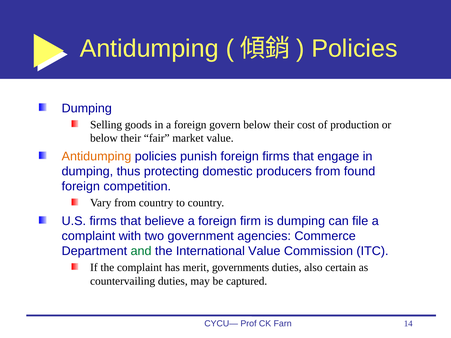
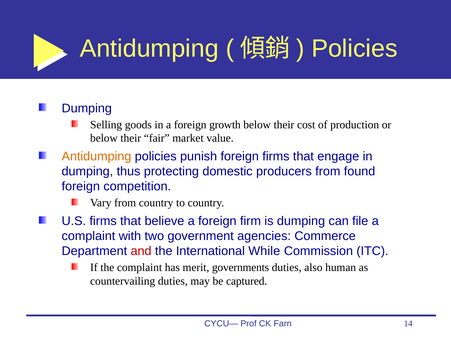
govern: govern -> growth (225, 125)
and colour: green -> red (141, 251)
International Value: Value -> While (264, 251)
certain: certain -> human (341, 268)
